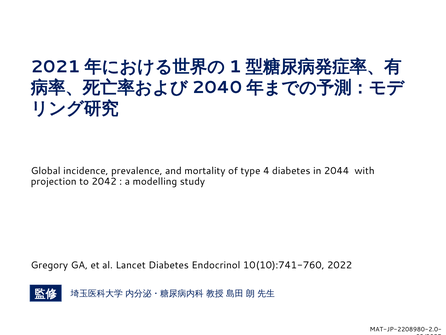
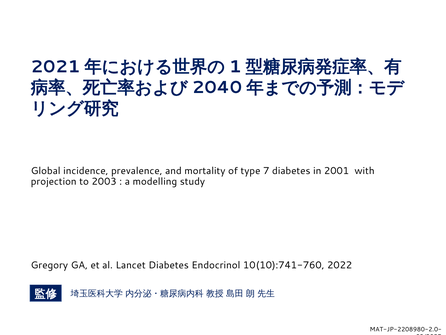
4: 4 -> 7 (266, 171)
2044: 2044 -> 2001 (337, 171)
2042: 2042 -> 2003 (104, 181)
